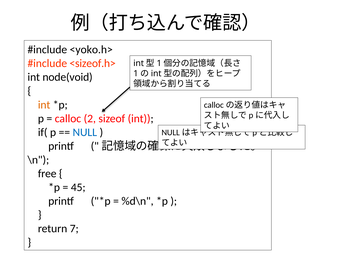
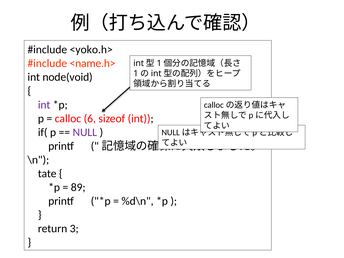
<sizeof.h>: <sizeof.h> -> <name.h> (93, 63)
int colour: orange -> purple (44, 105)
2: 2 -> 6 (90, 118)
NULL colour: blue -> purple (85, 132)
free: free -> tate (47, 174)
45: 45 -> 89 (78, 187)
7: 7 -> 3 (74, 229)
